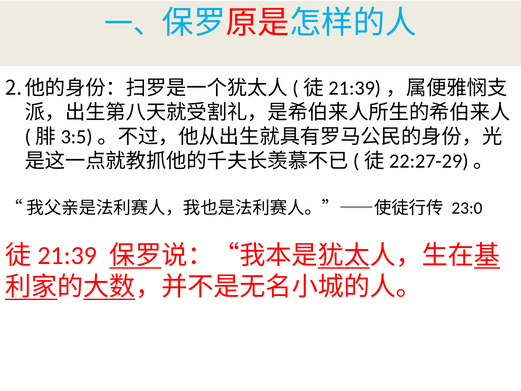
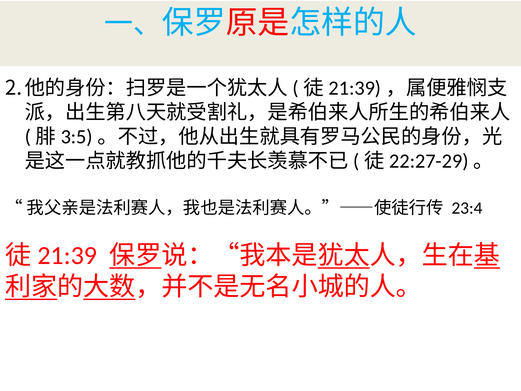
23:0: 23:0 -> 23:4 (467, 208)
